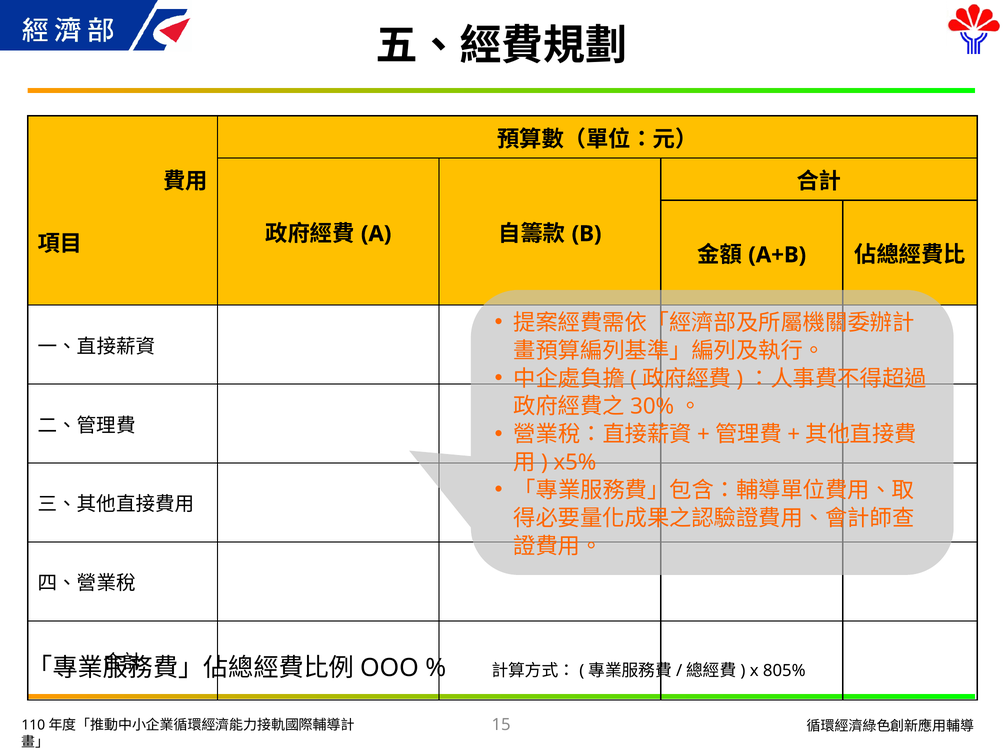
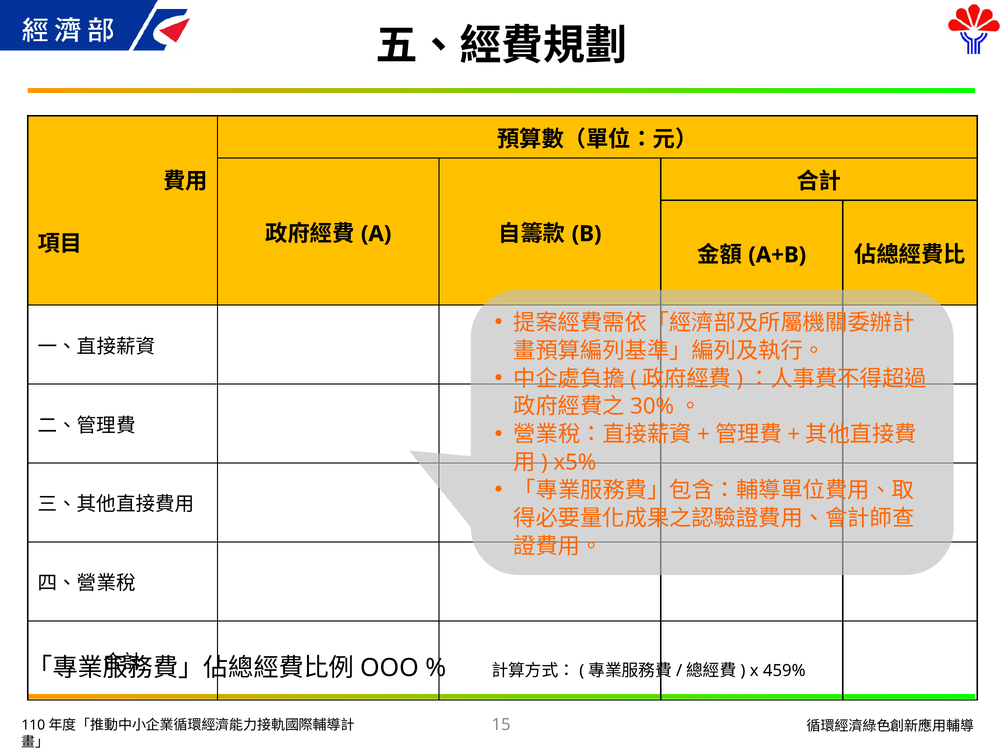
805%: 805% -> 459% (784, 670)
